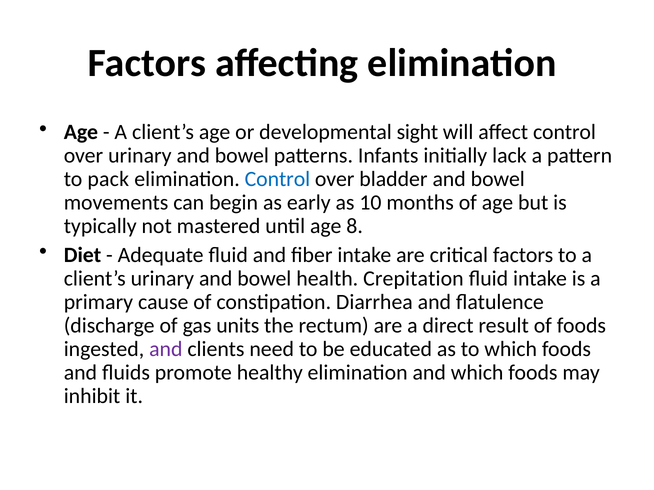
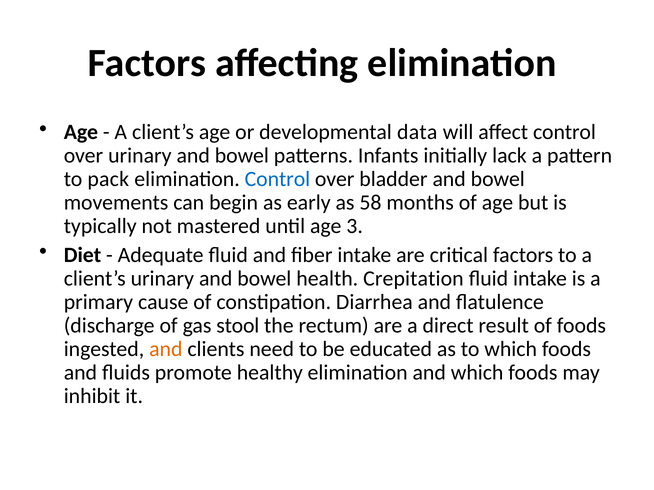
sight: sight -> data (417, 132)
10: 10 -> 58 (370, 203)
8: 8 -> 3 (355, 226)
units: units -> stool (238, 326)
and colour: purple -> orange (166, 349)
